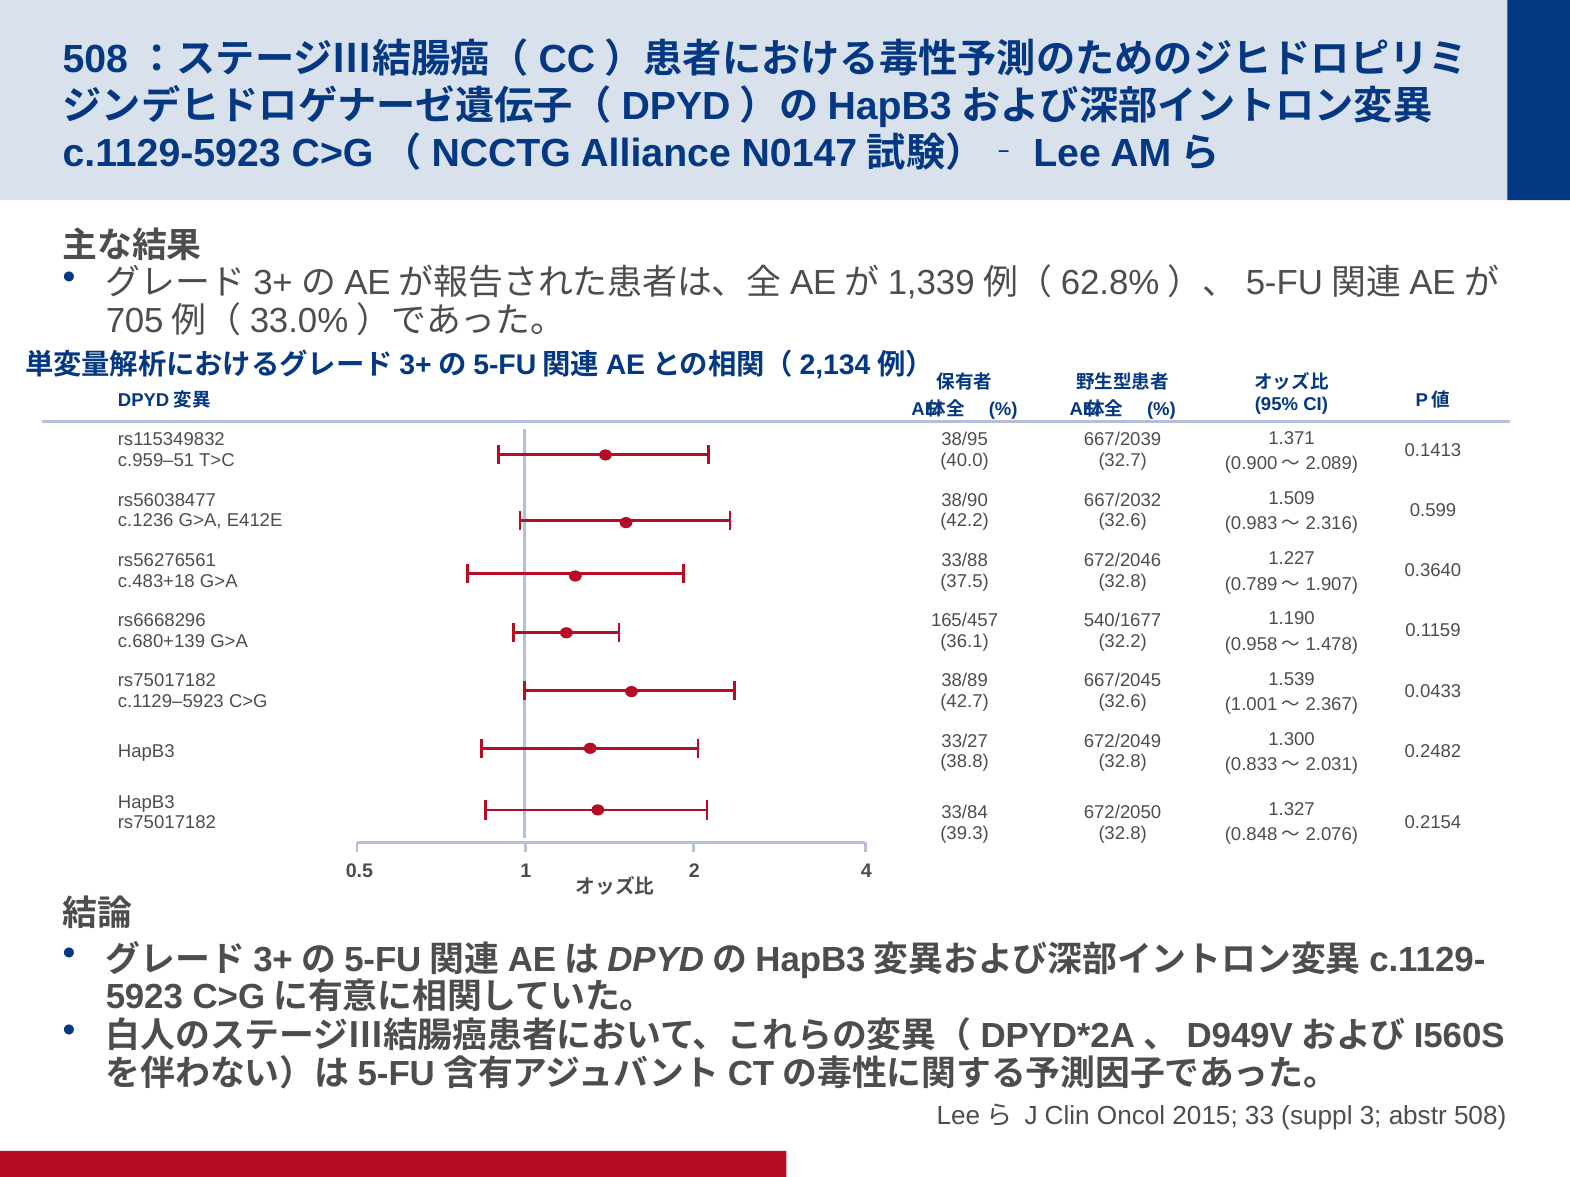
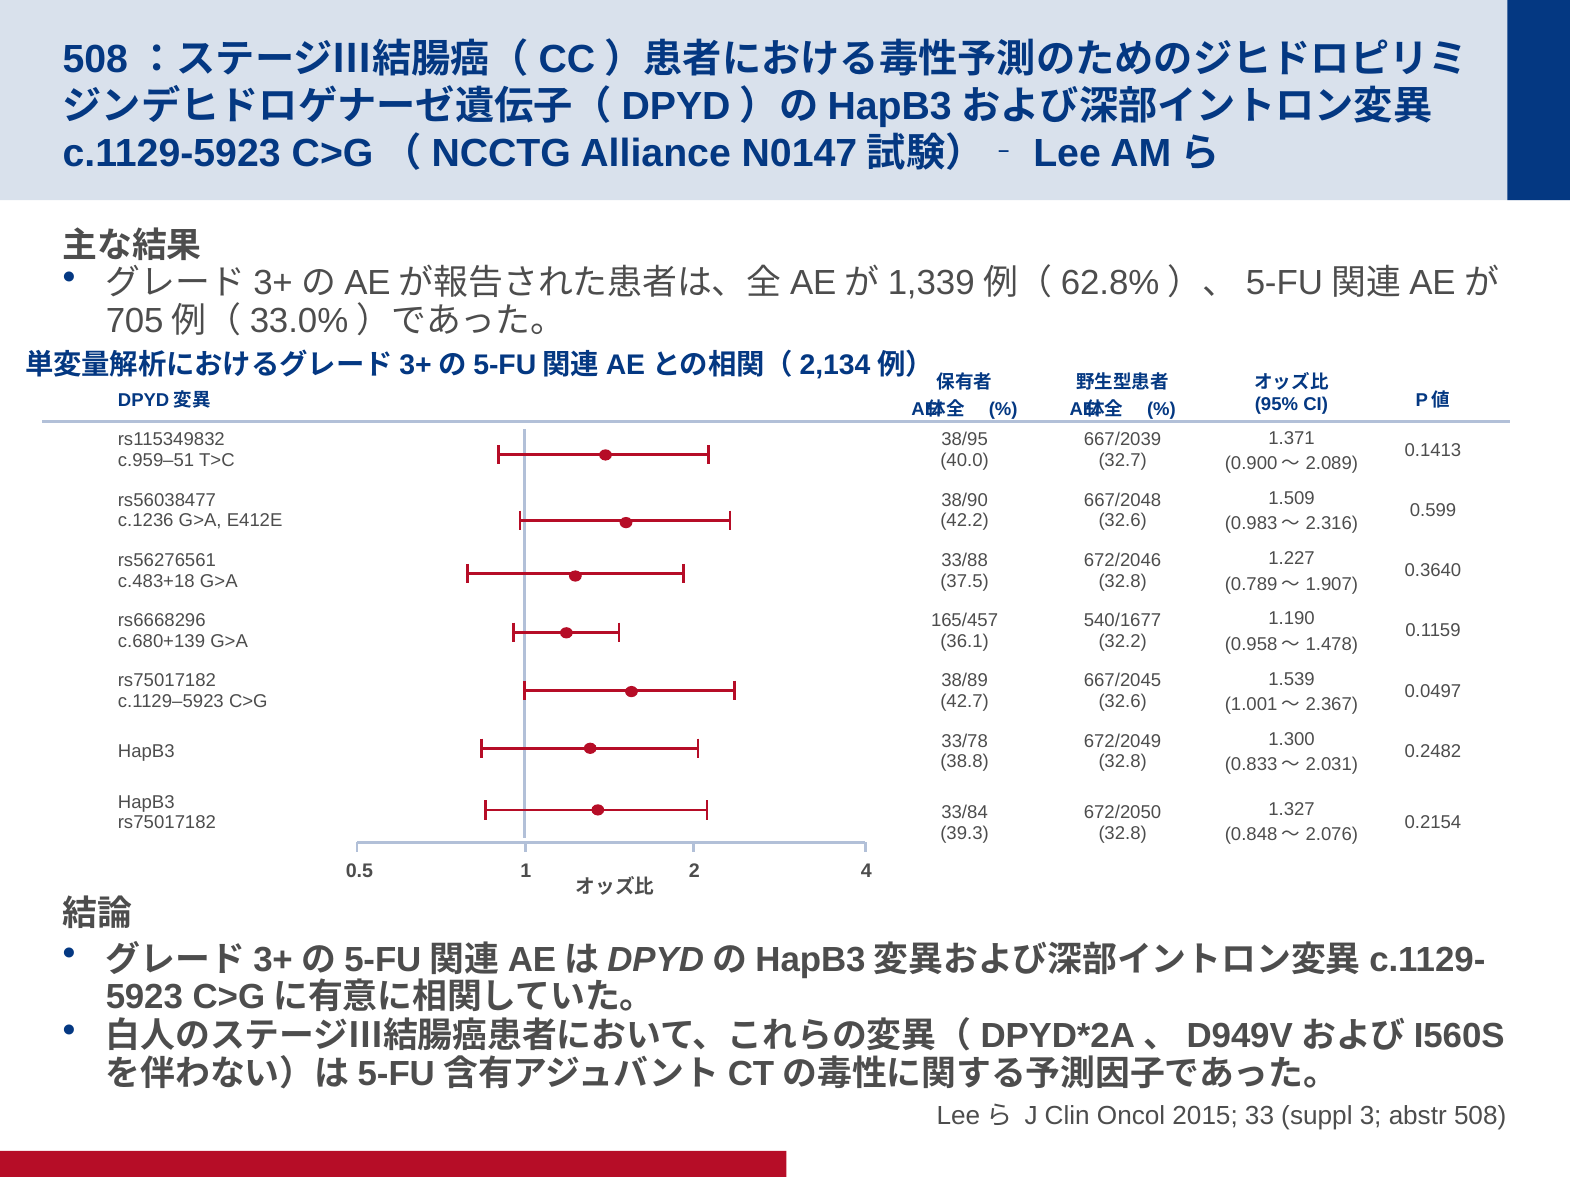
667/2032: 667/2032 -> 667/2048 (1123, 500)
0.0433: 0.0433 -> 0.0497 (1433, 691)
33/27: 33/27 -> 33/78 (965, 741)
